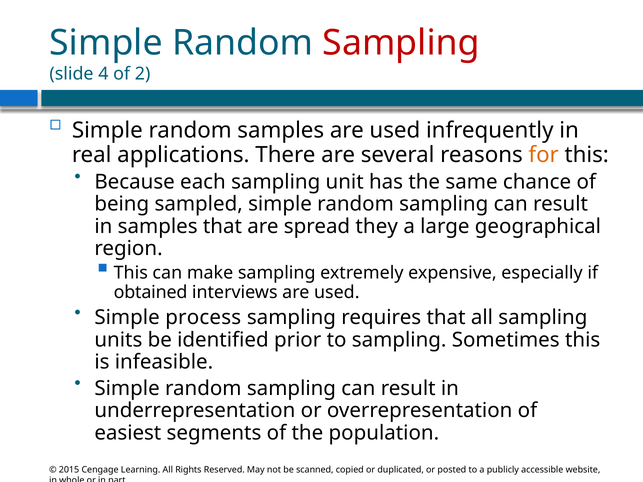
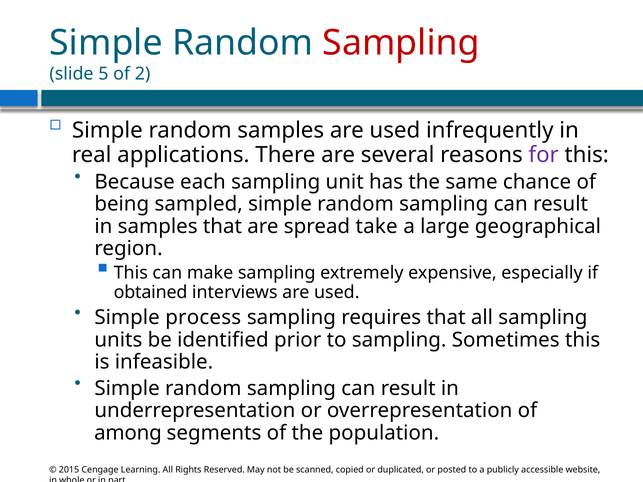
4: 4 -> 5 (103, 74)
for colour: orange -> purple (544, 155)
they: they -> take (377, 226)
easiest: easiest -> among (128, 433)
